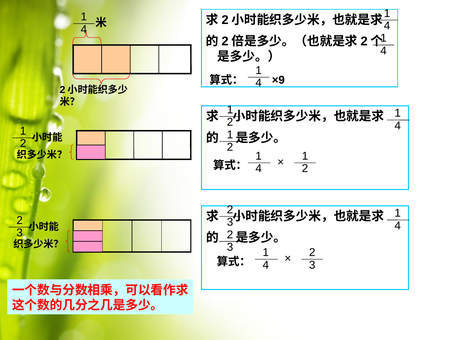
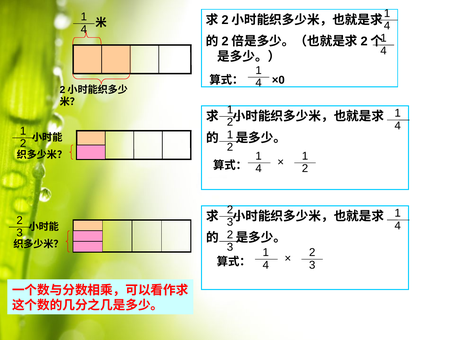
×9: ×9 -> ×0 (278, 80)
